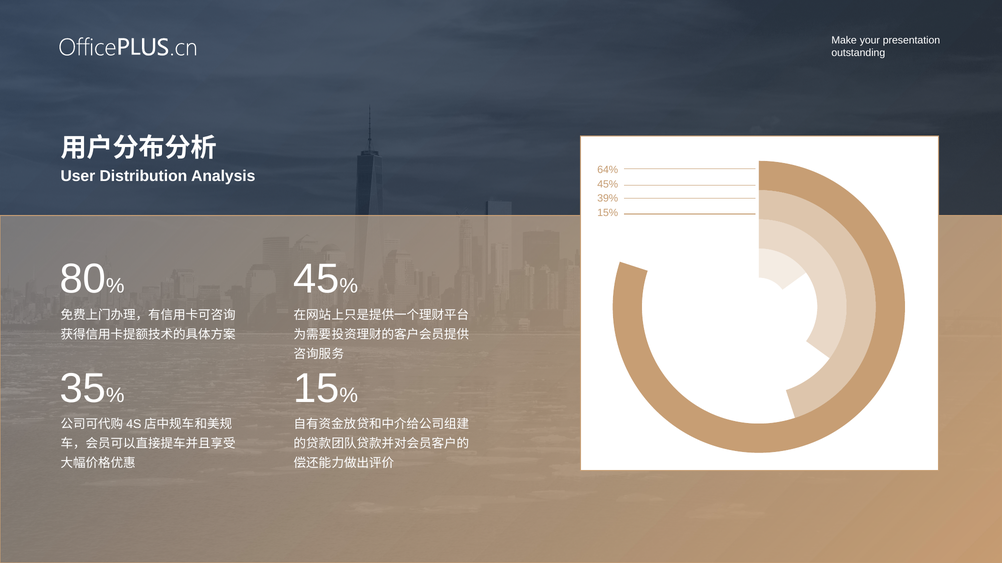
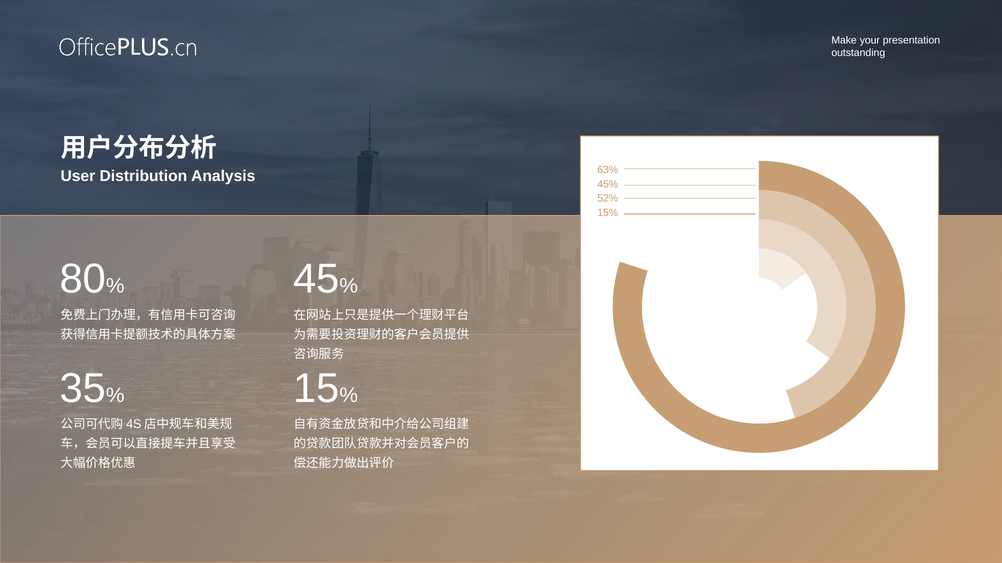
64%: 64% -> 63% (608, 170)
39%: 39% -> 52% (608, 199)
